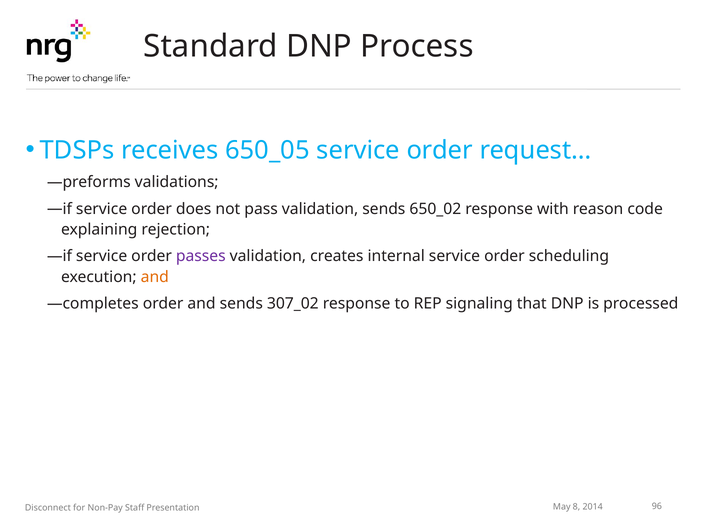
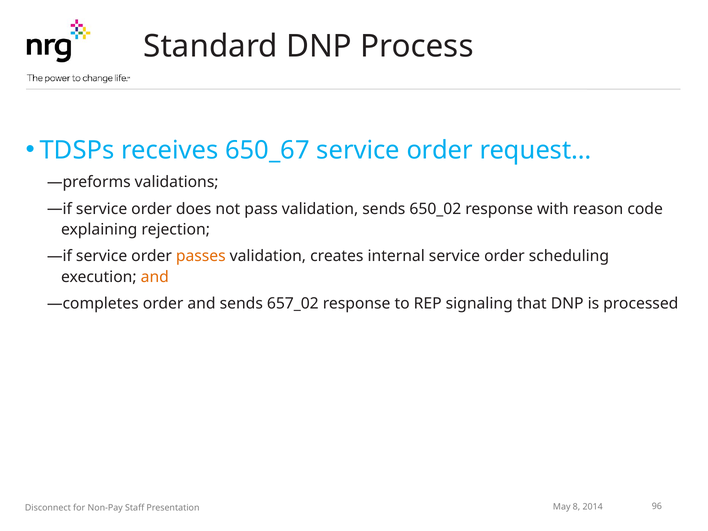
650_05: 650_05 -> 650_67 (267, 150)
passes colour: purple -> orange (201, 256)
307_02: 307_02 -> 657_02 (293, 304)
